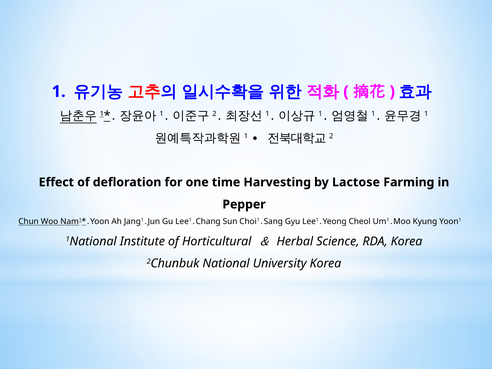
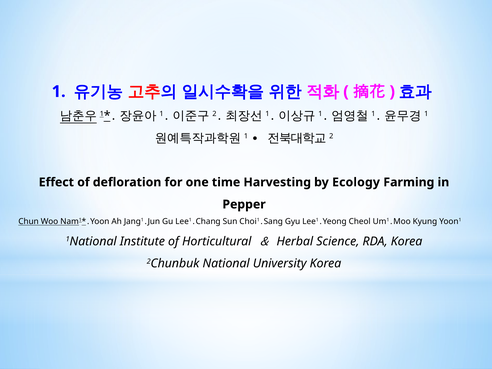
Lactose: Lactose -> Ecology (356, 182)
